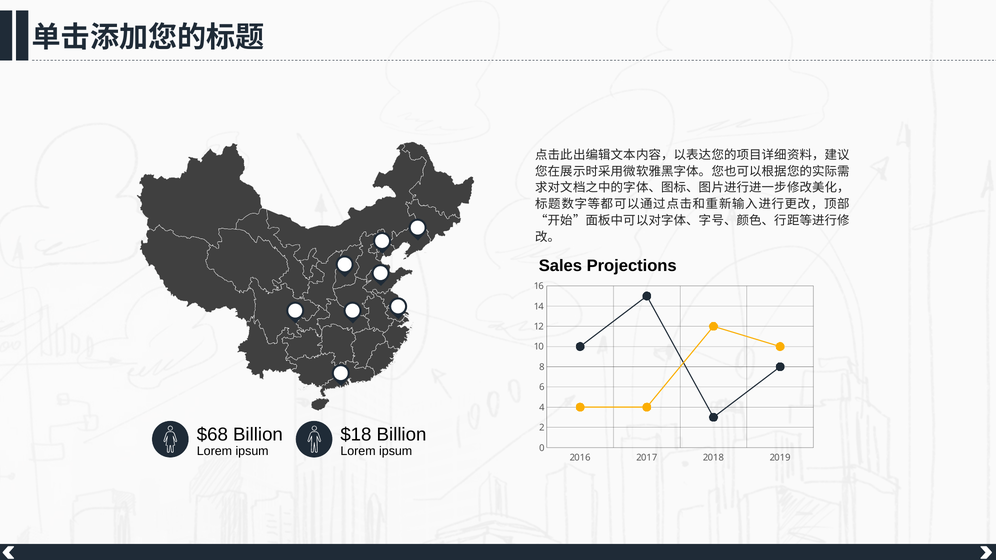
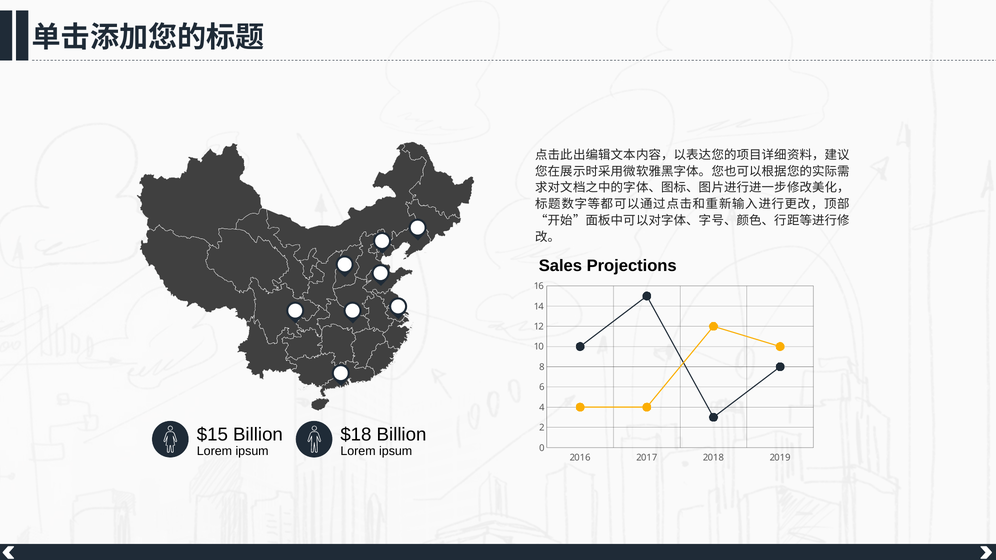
$68: $68 -> $15 (212, 435)
